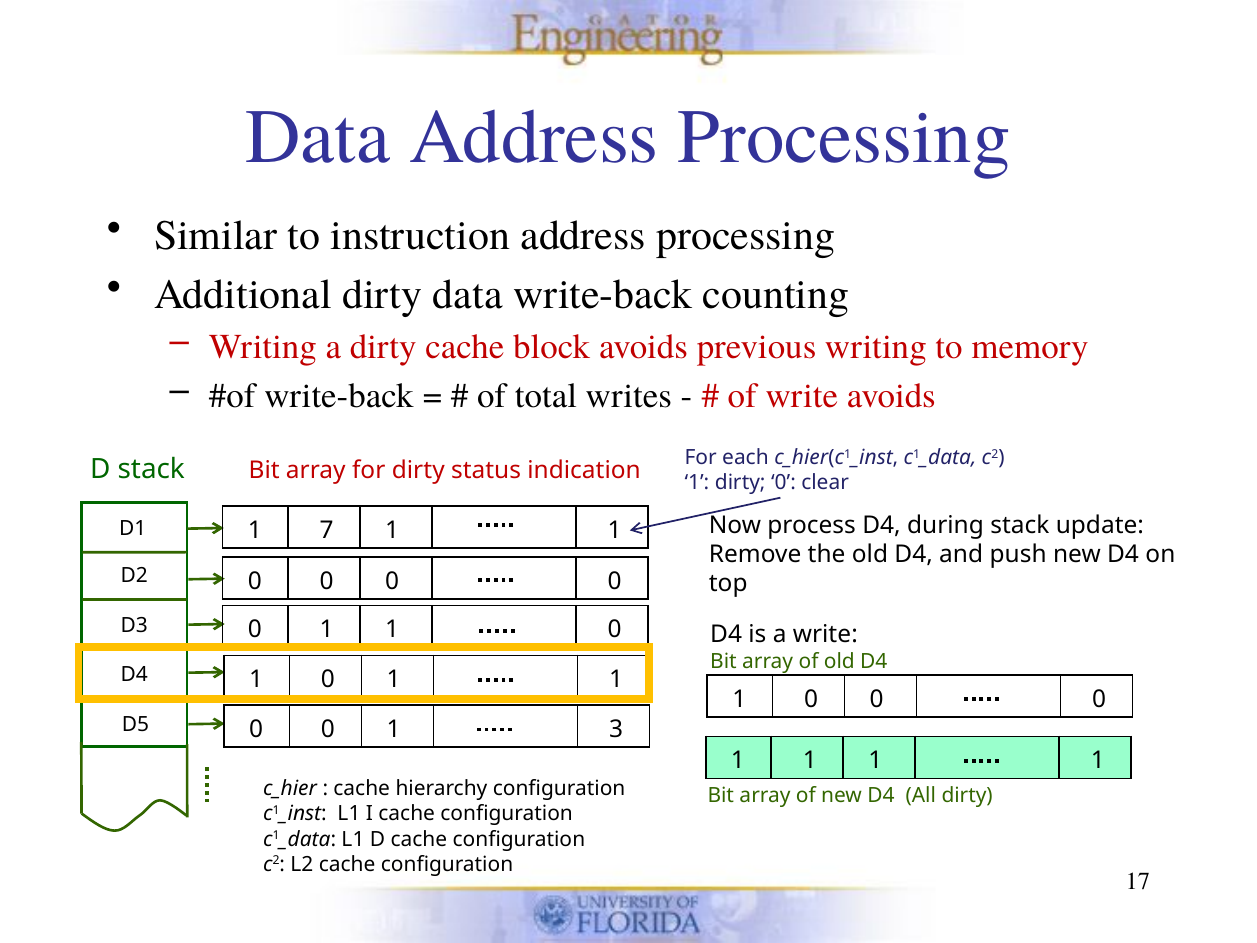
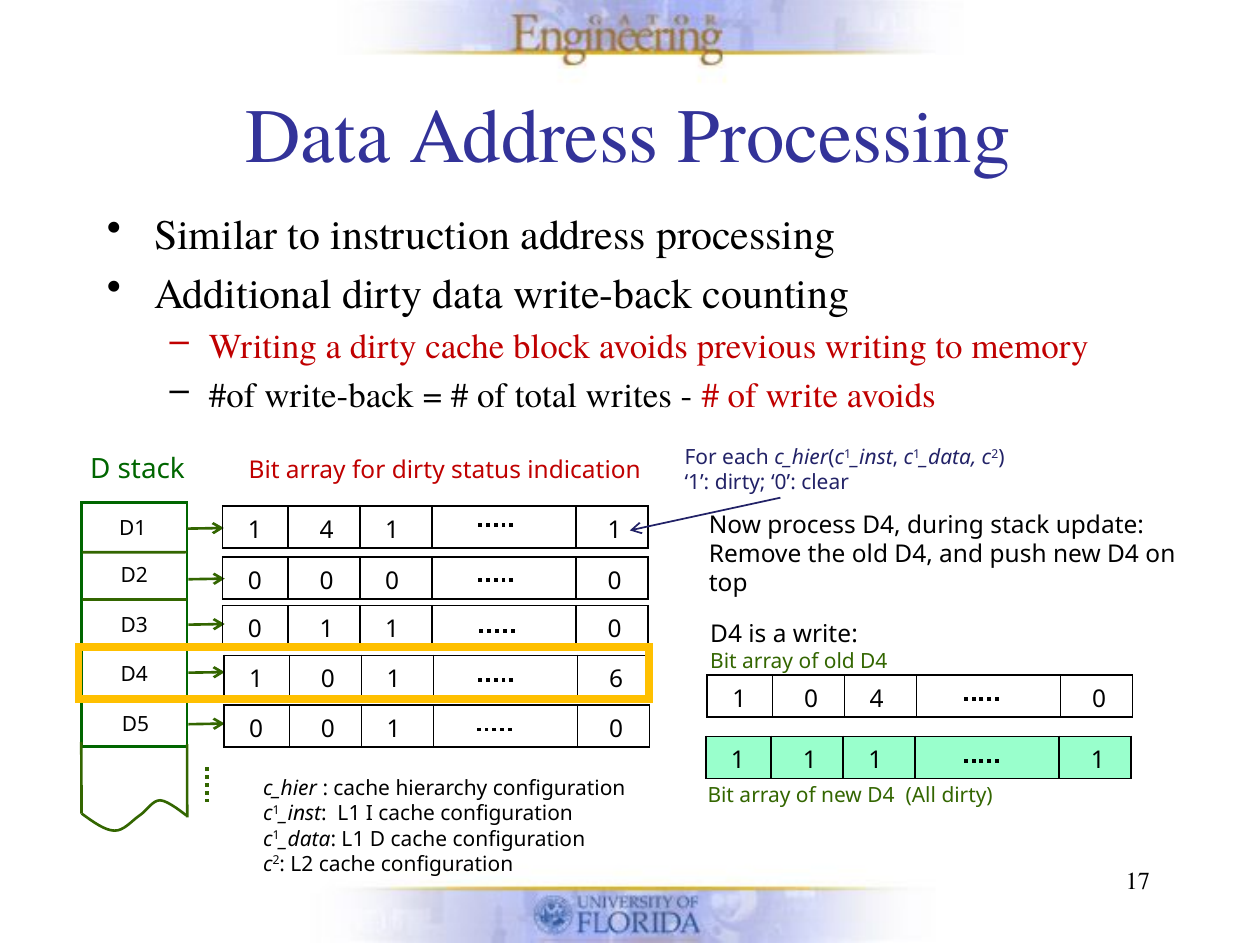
1 7: 7 -> 4 (327, 530)
1 0 1 1: 1 -> 6 (616, 679)
0: 0 -> 4 (877, 699)
0 0 1 3: 3 -> 0 (616, 729)
